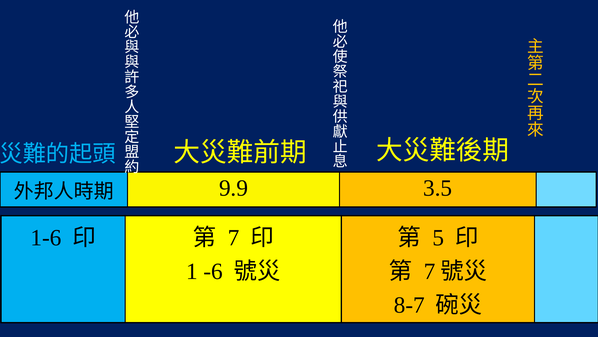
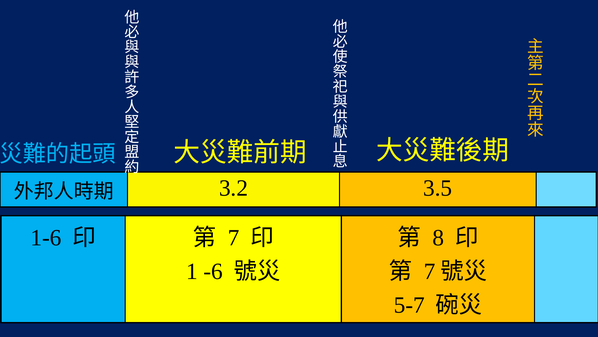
9.9: 9.9 -> 3.2 (234, 188)
5: 5 -> 8 (438, 238)
8-7: 8-7 -> 5-7 (409, 305)
